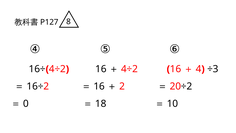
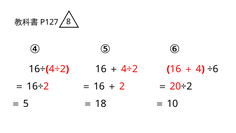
÷3: ÷3 -> ÷6 (213, 69)
0: 0 -> 5 (26, 103)
